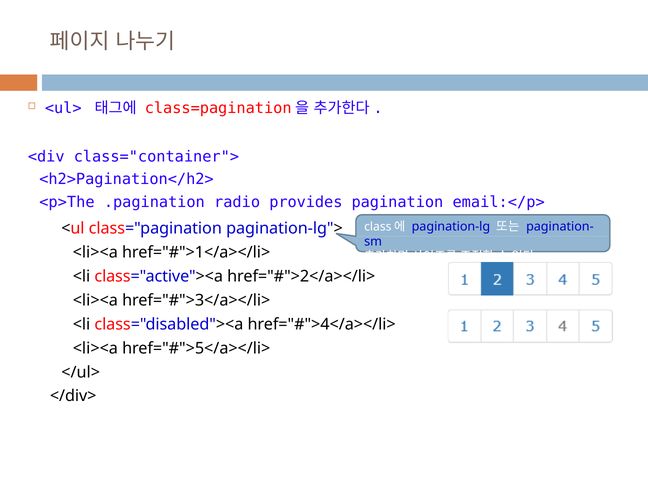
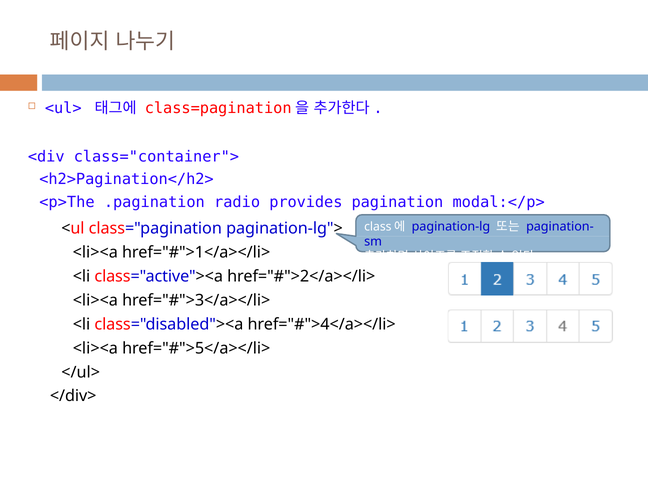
email:</p>: email:</p> -> modal:</p> (499, 202)
